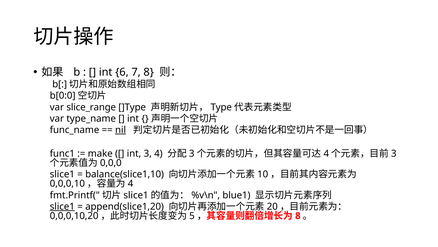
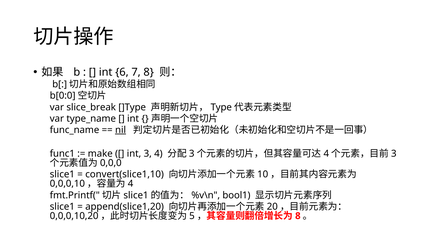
slice_range: slice_range -> slice_break (91, 107)
balance(slice1,10: balance(slice1,10 -> convert(slice1,10 (125, 174)
blue1: blue1 -> bool1 (236, 195)
slice1 underline: present -> none (62, 206)
